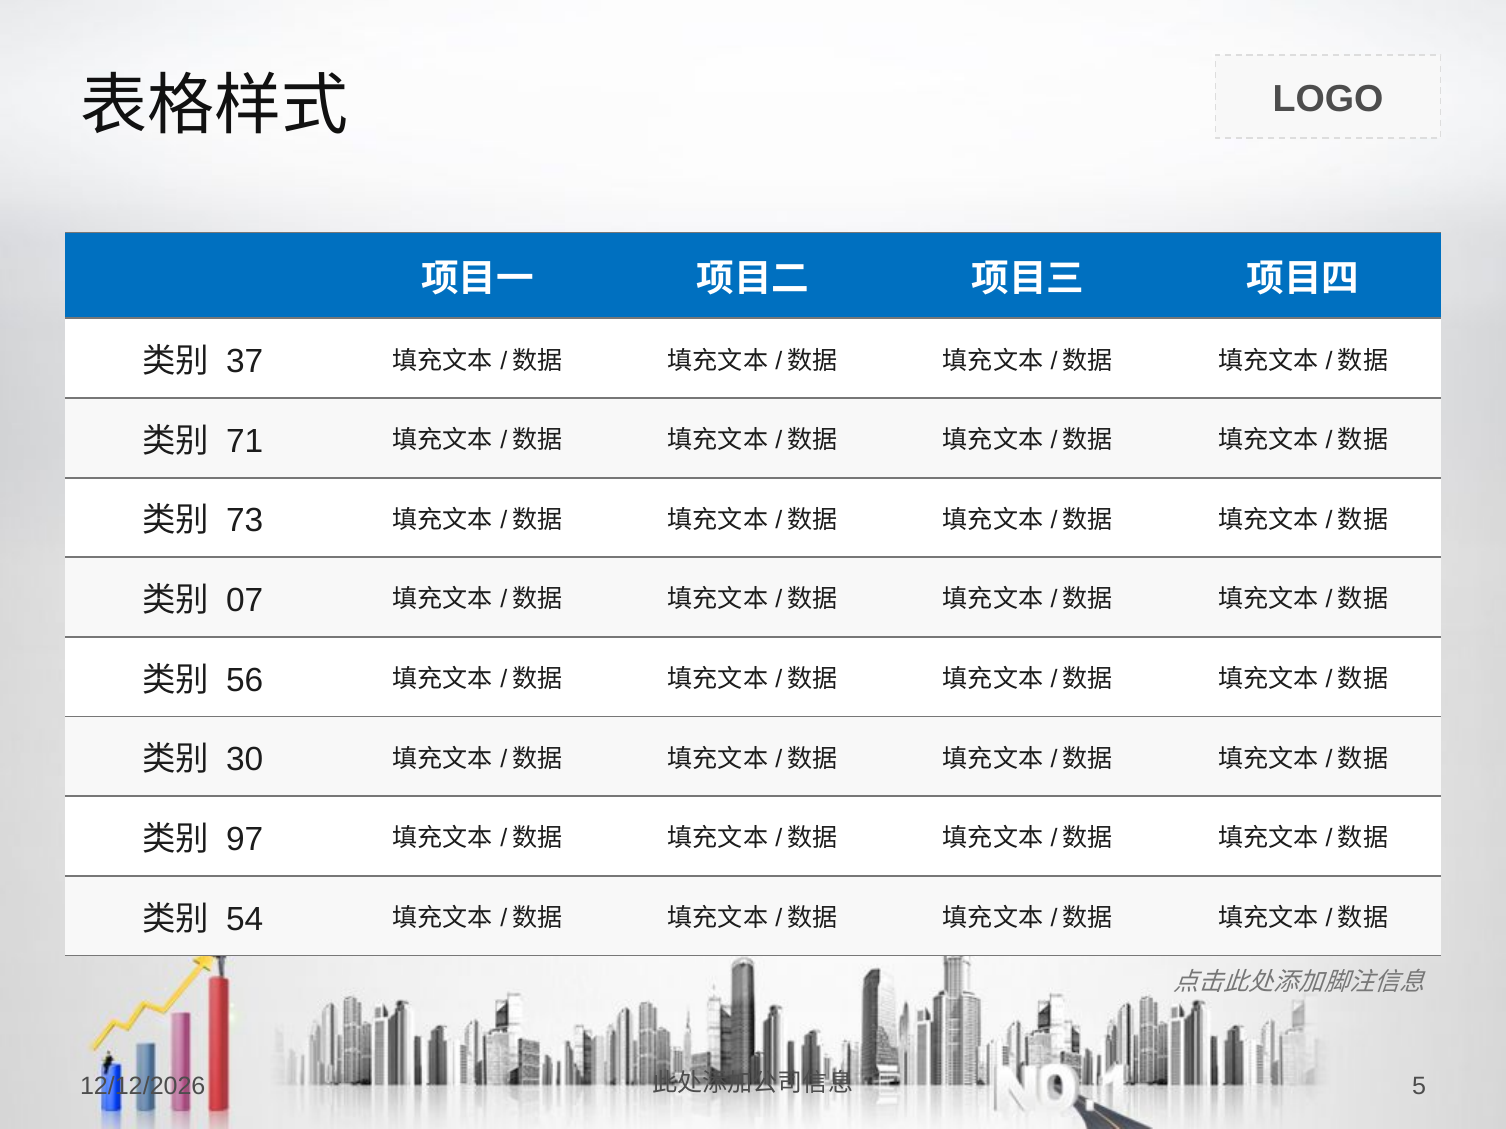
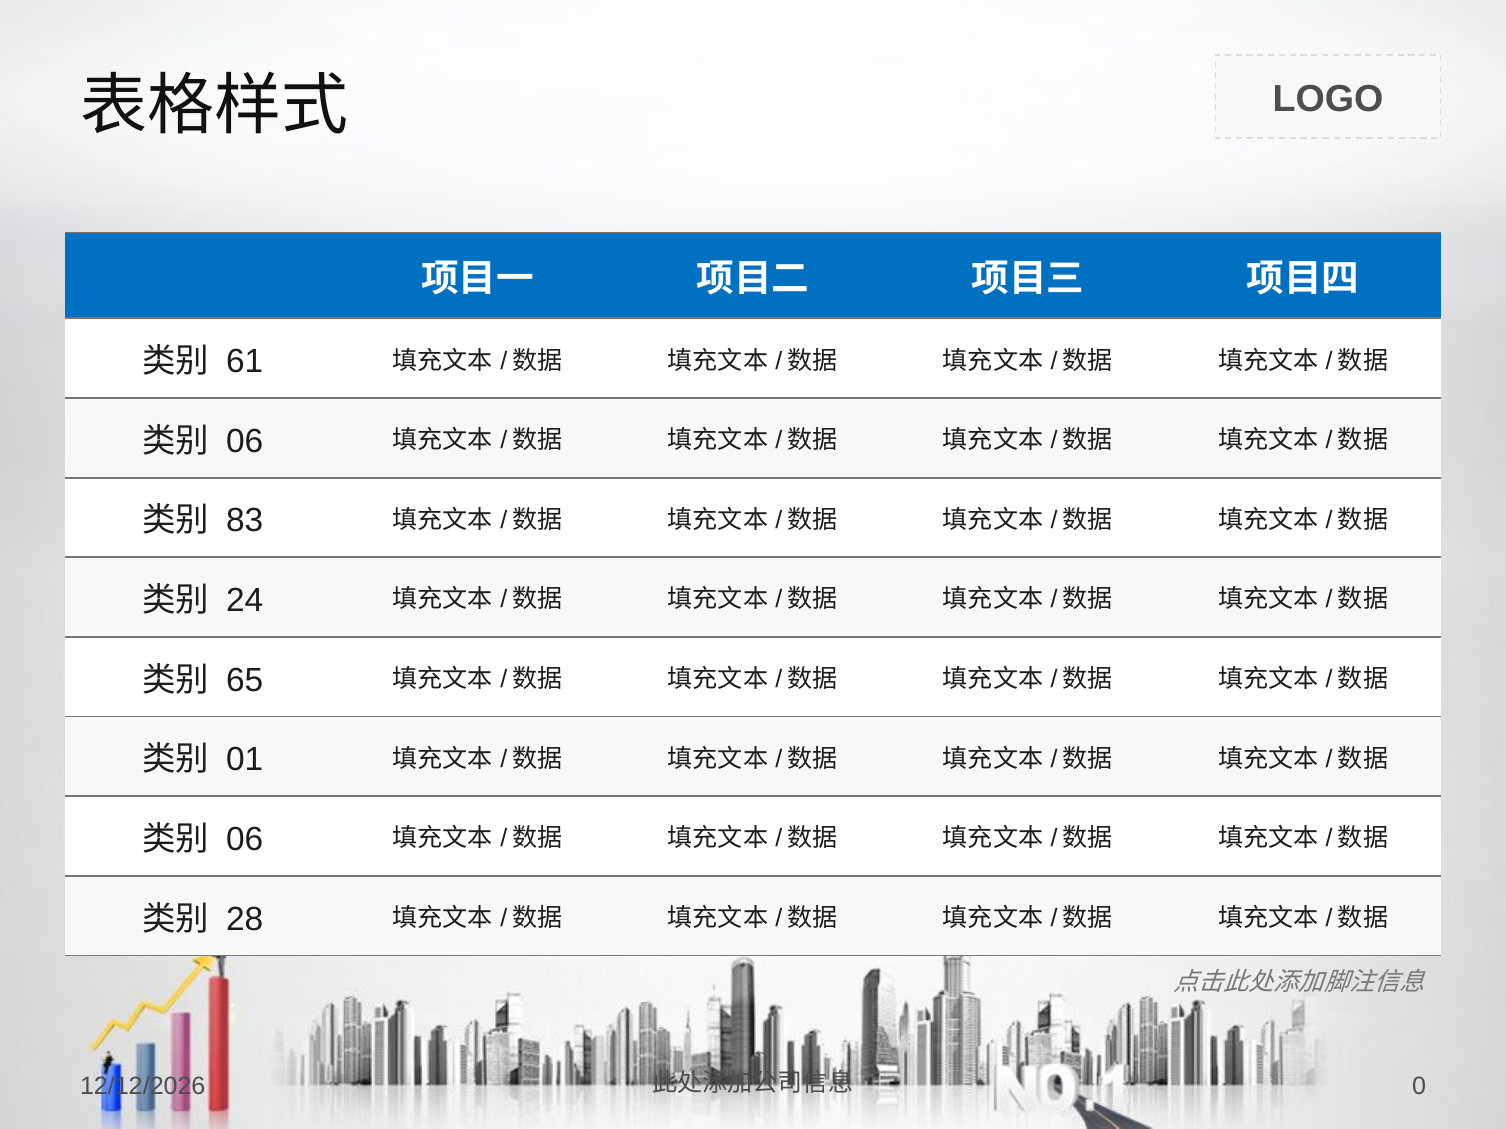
37: 37 -> 61 (245, 362)
71: 71 -> 06 (245, 441)
73: 73 -> 83 (245, 521)
07: 07 -> 24 (245, 601)
56: 56 -> 65 (245, 681)
30: 30 -> 01 (245, 760)
97: 97 -> 06 (245, 840)
54: 54 -> 28 (245, 920)
5: 5 -> 0 (1419, 1087)
